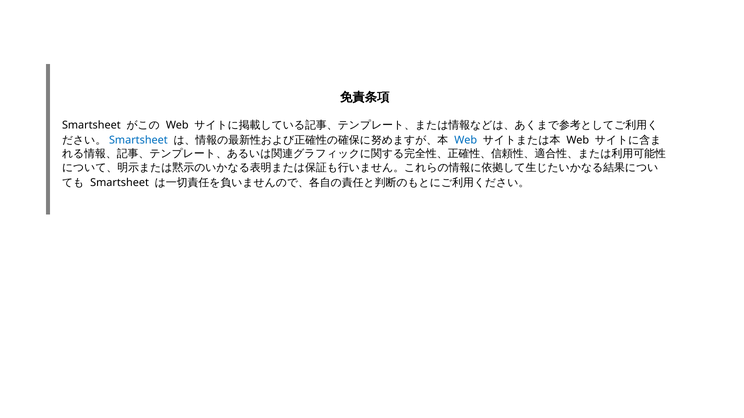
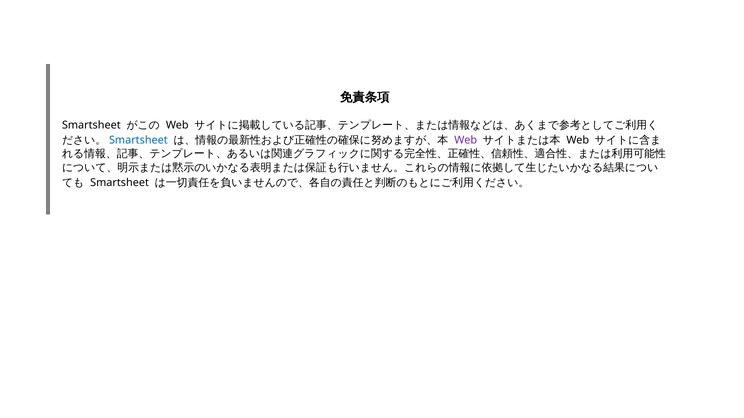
Web colour: blue -> purple (466, 140)
